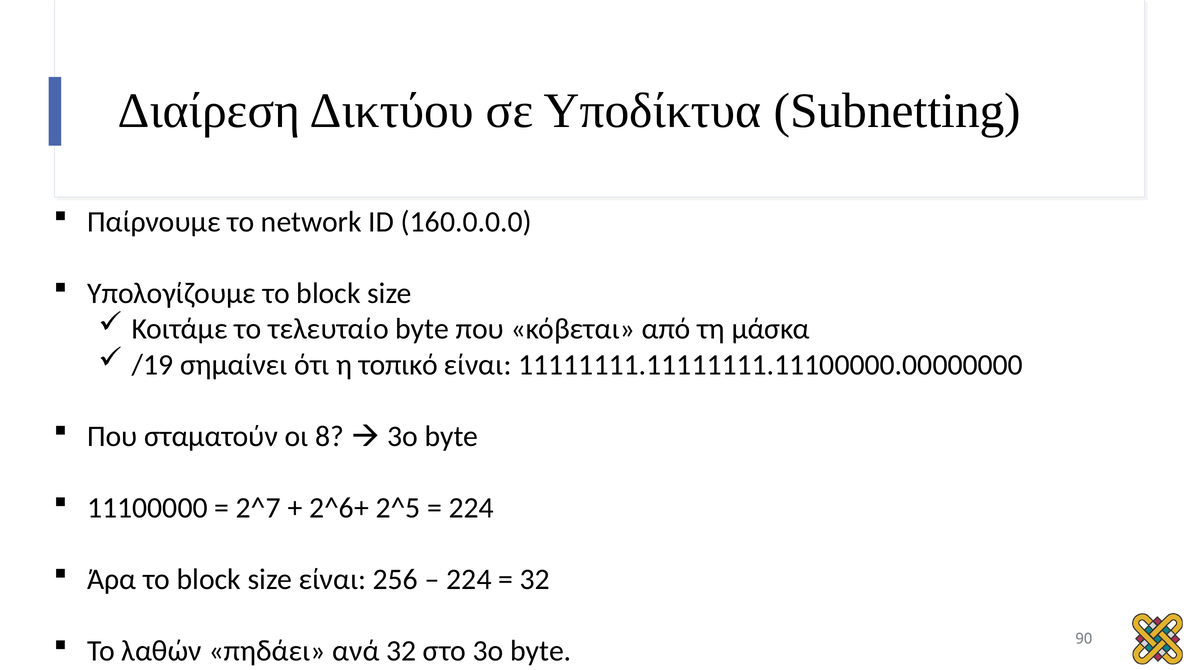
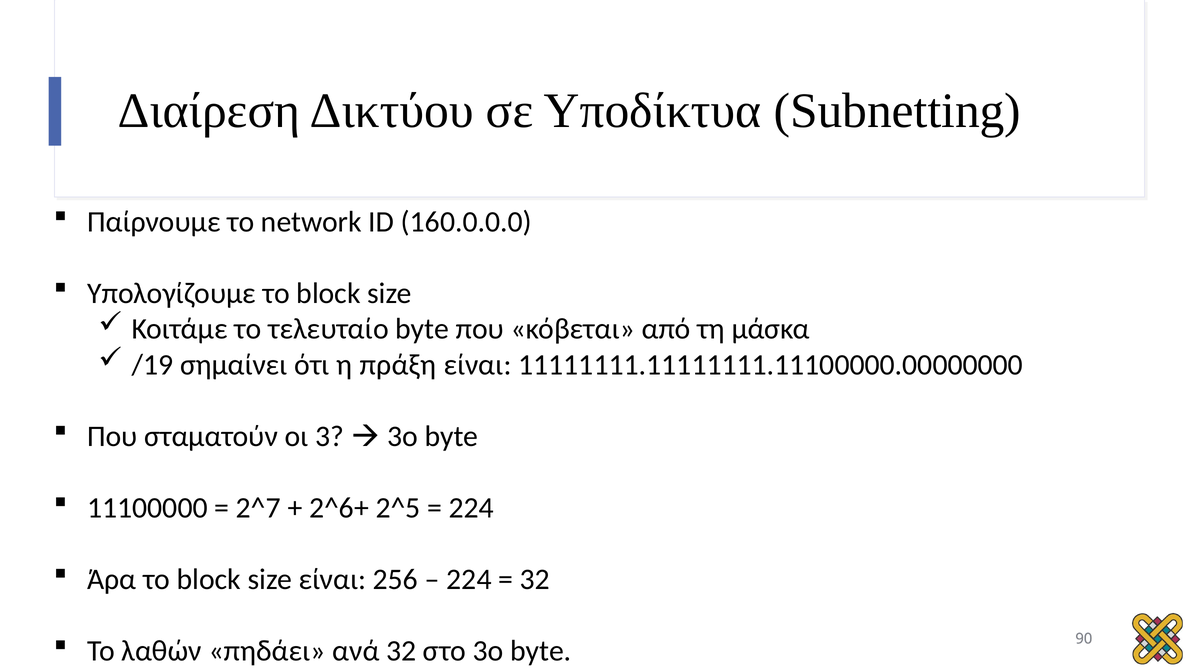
τοπικό: τοπικό -> πράξη (398, 365)
8: 8 -> 3 (330, 436)
